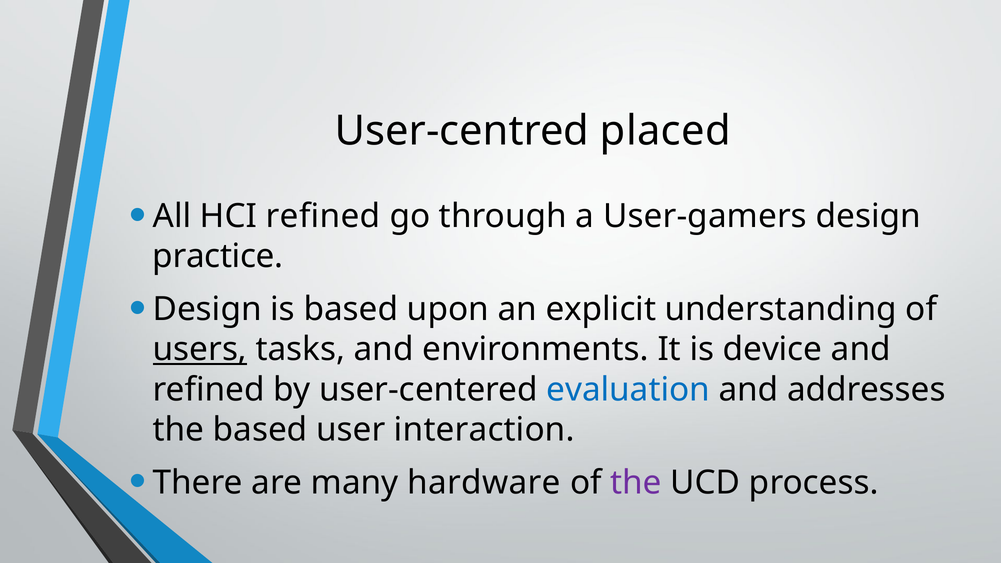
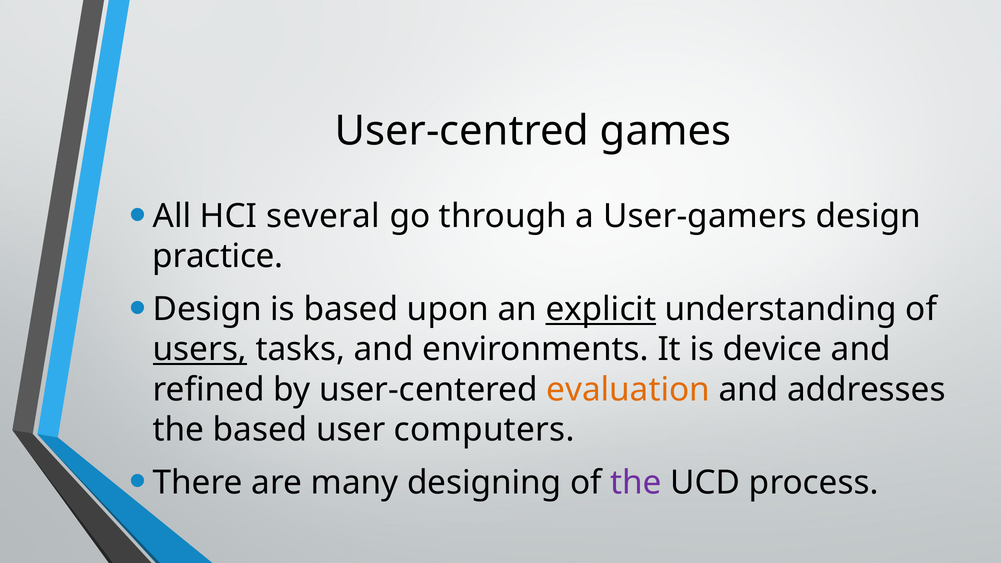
placed: placed -> games (666, 131)
HCI refined: refined -> several (323, 216)
explicit underline: none -> present (601, 309)
evaluation colour: blue -> orange (628, 390)
interaction: interaction -> computers (484, 430)
hardware: hardware -> designing (484, 483)
